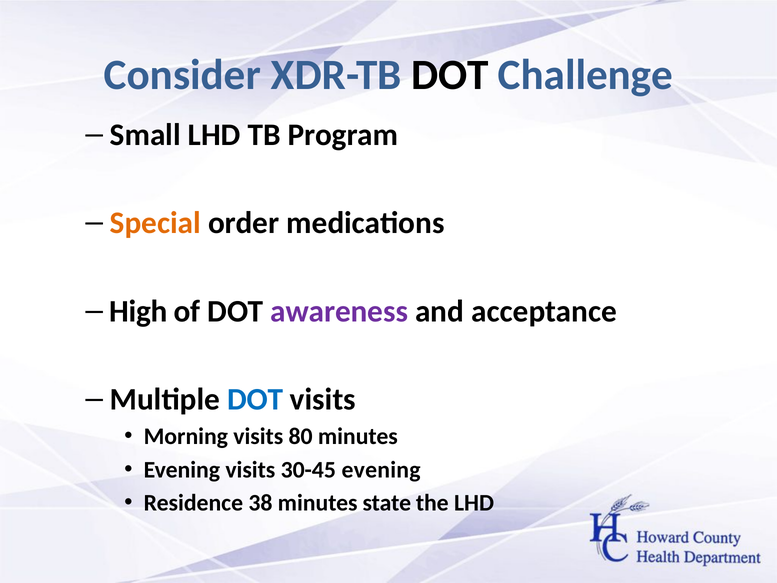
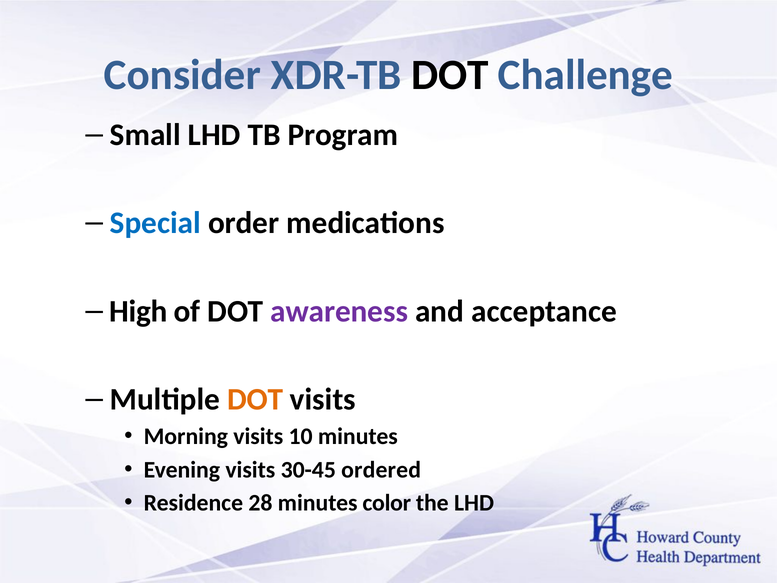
Special colour: orange -> blue (155, 223)
DOT colour: blue -> orange (255, 399)
80: 80 -> 10 (301, 436)
30-45 evening: evening -> ordered (381, 470)
38: 38 -> 28 (260, 503)
state: state -> color (387, 503)
